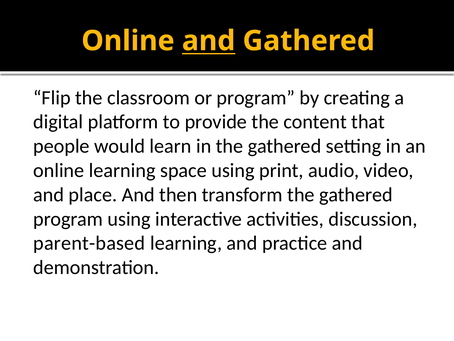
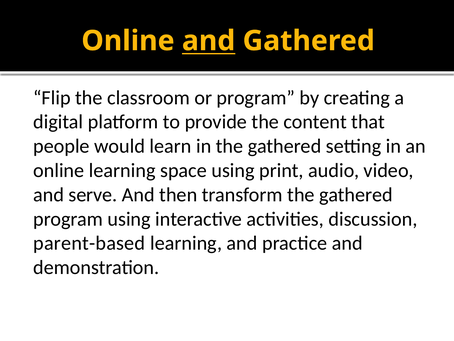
place: place -> serve (93, 194)
